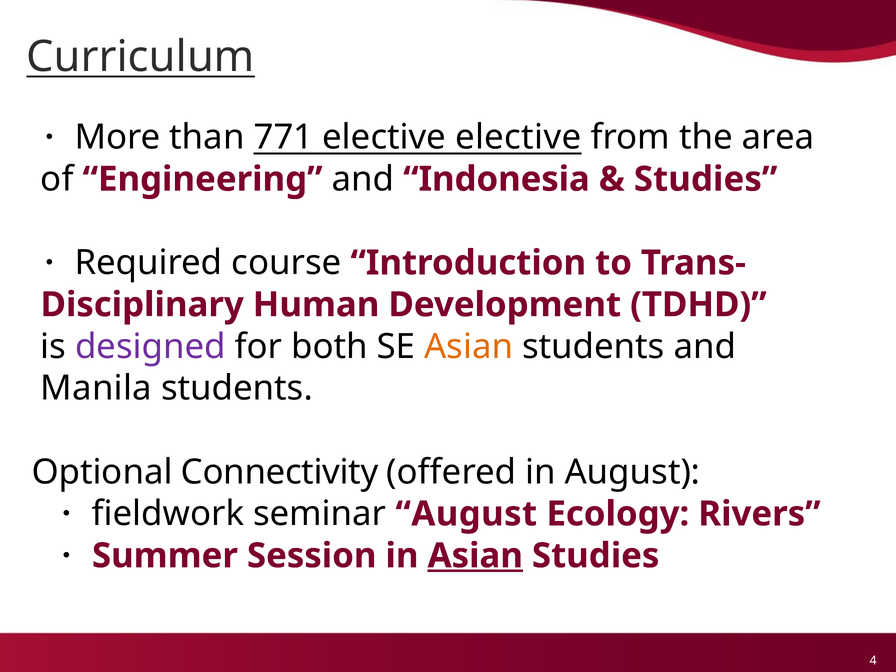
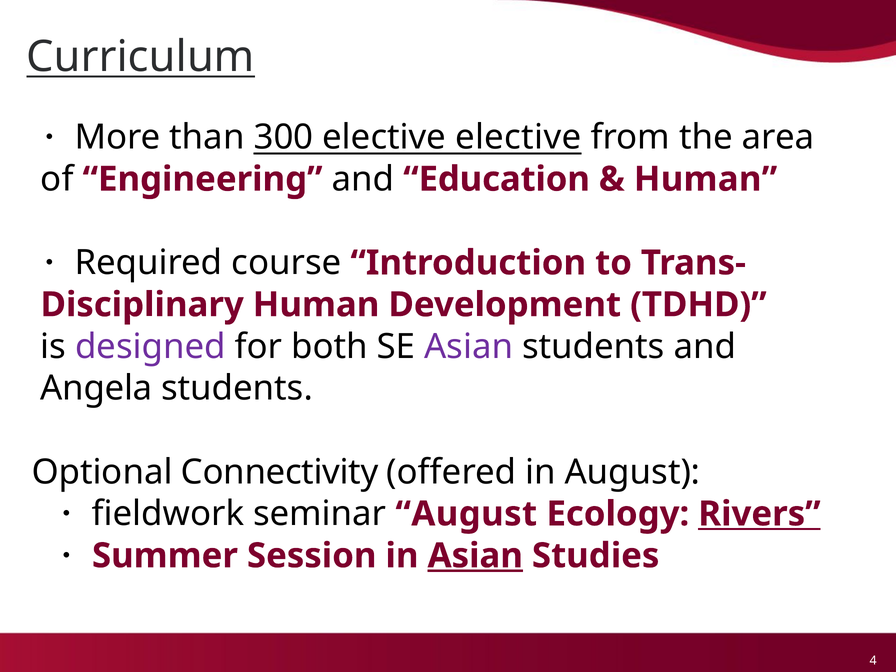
771: 771 -> 300 (284, 137)
Indonesia: Indonesia -> Education (497, 179)
Studies: Studies -> Human (706, 179)
Asian colour: orange -> purple (469, 347)
Manila: Manila -> Angela (96, 388)
Rivers underline: none -> present (759, 514)
